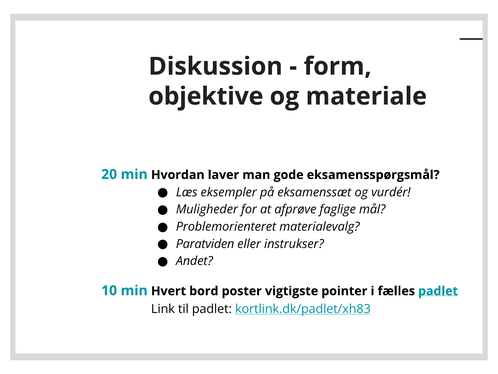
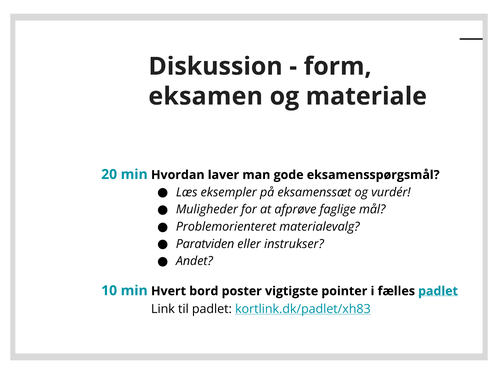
objektive: objektive -> eksamen (206, 96)
